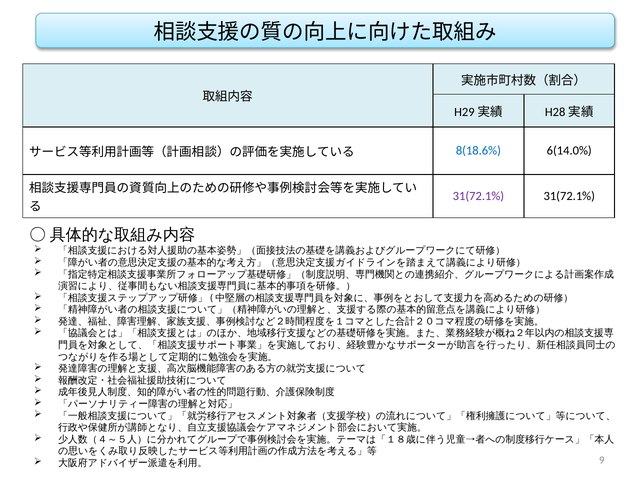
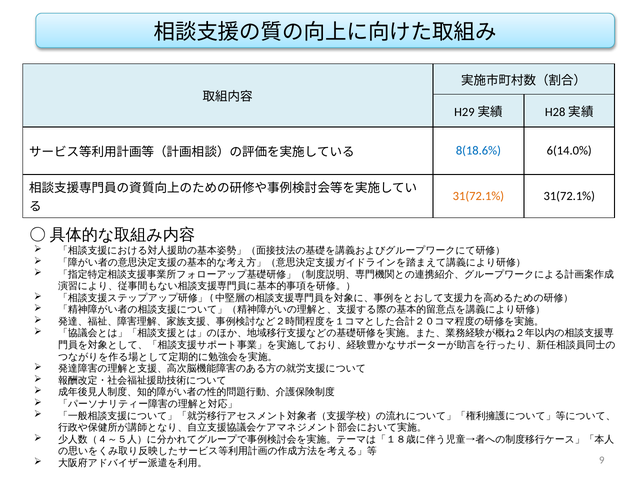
31(72.1% colour: purple -> orange (478, 196)
